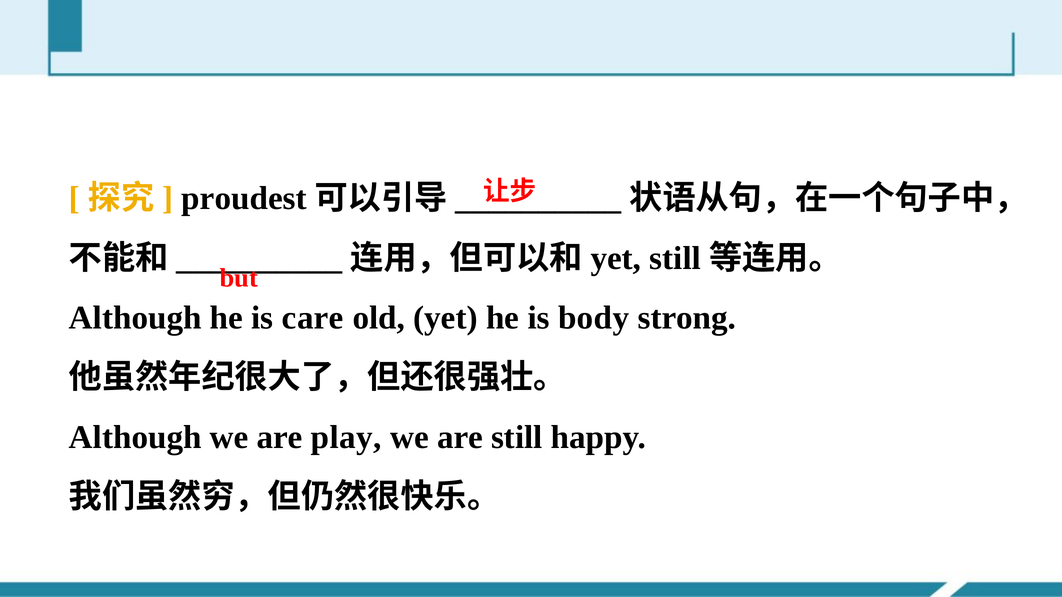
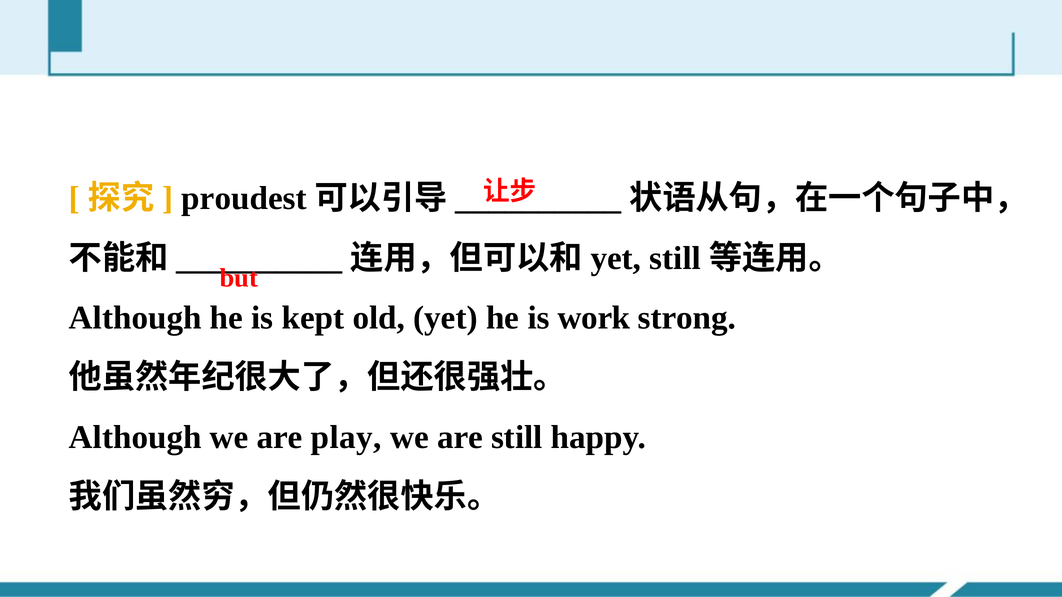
care: care -> kept (313, 318)
body: body -> work (594, 318)
